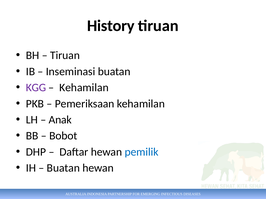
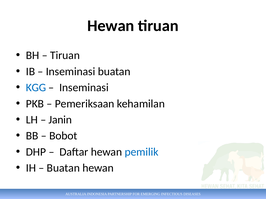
History: History -> Hewan (111, 26)
KGG colour: purple -> blue (36, 88)
Kehamilan: Kehamilan -> Inseminasi (84, 88)
Anak: Anak -> Janin (60, 120)
